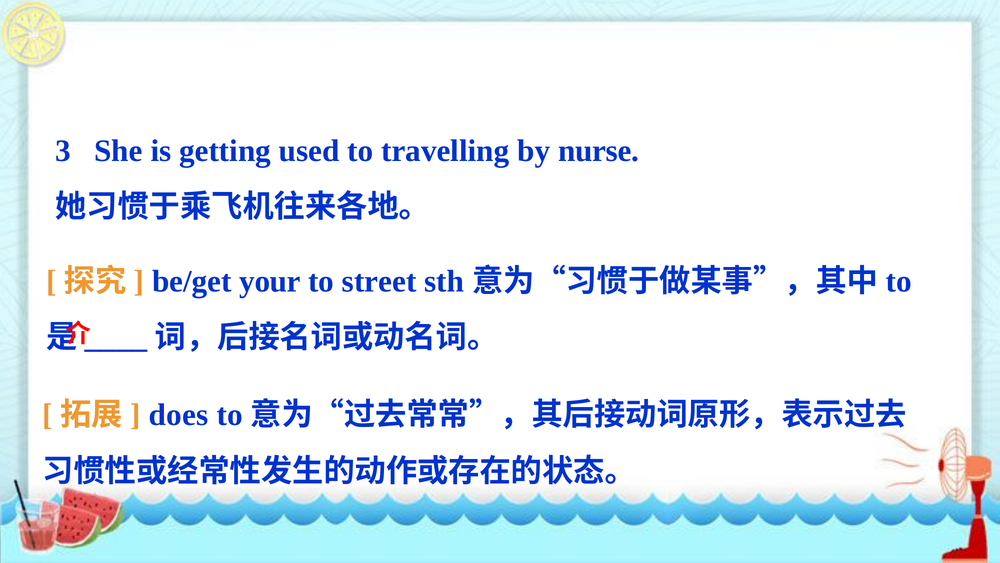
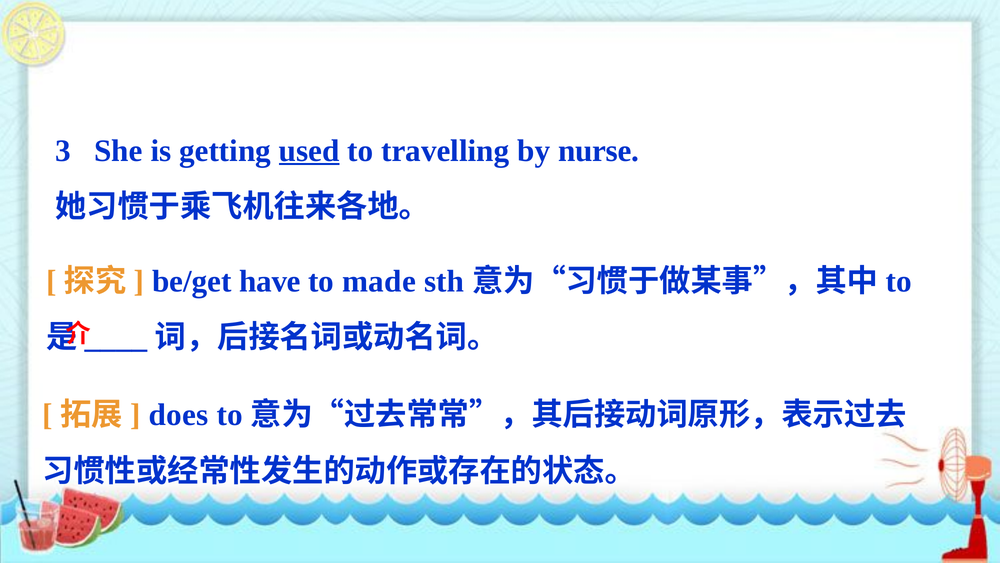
used underline: none -> present (309, 151)
your: your -> have (270, 281)
street: street -> made (379, 281)
